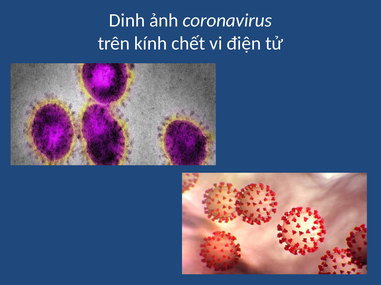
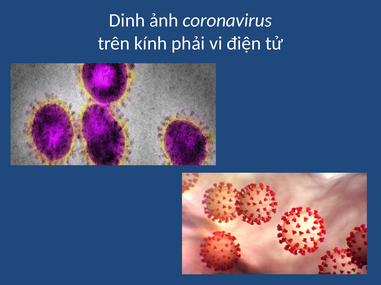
chết: chết -> phải (188, 43)
